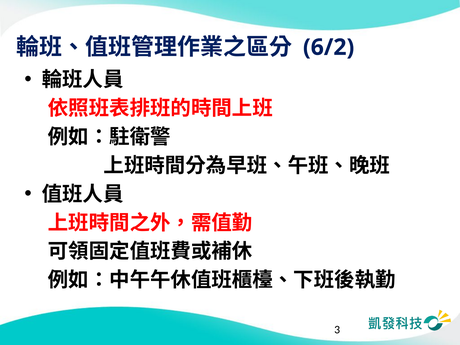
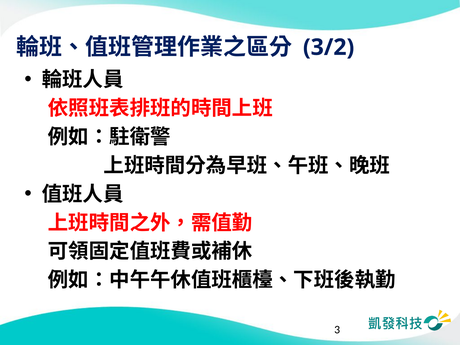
6/2: 6/2 -> 3/2 (329, 47)
